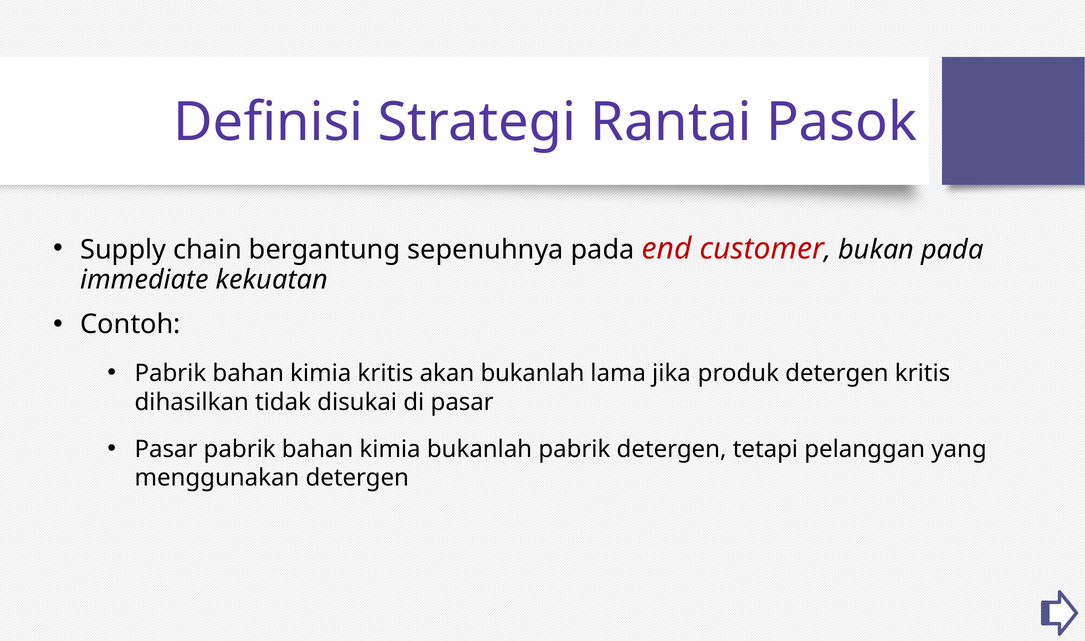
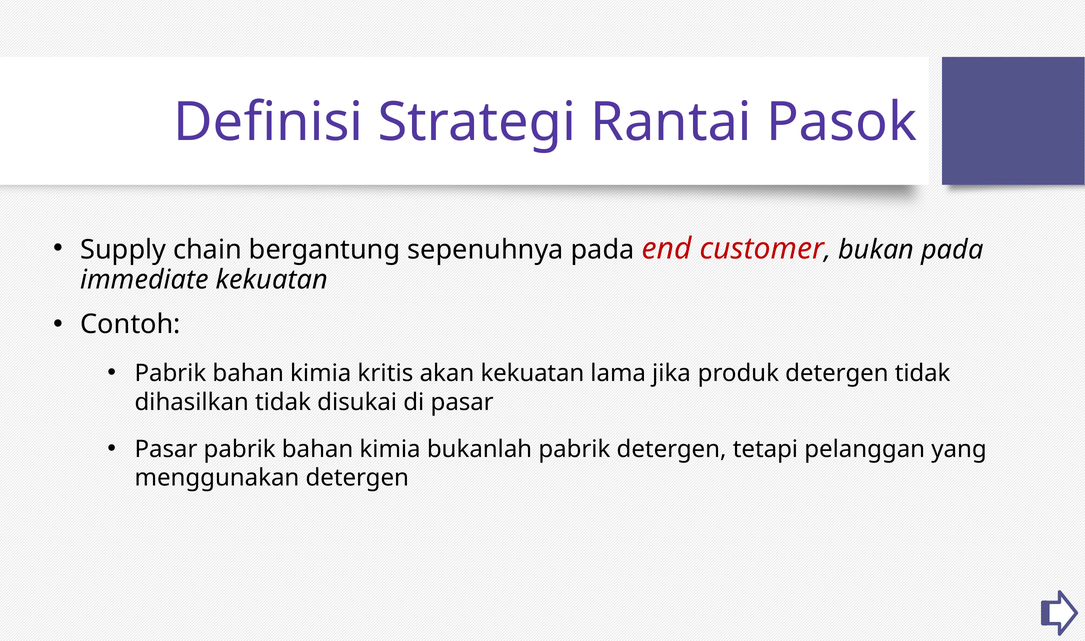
akan bukanlah: bukanlah -> kekuatan (532, 373)
detergen kritis: kritis -> tidak (923, 373)
